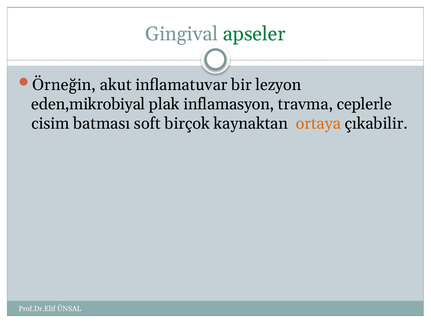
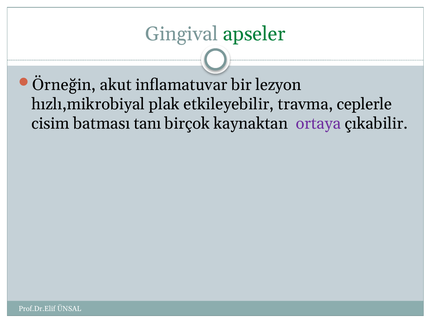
eden,mikrobiyal: eden,mikrobiyal -> hızlı,mikrobiyal (88, 104)
inflamasyon: inflamasyon -> etkileyebilir (229, 104)
soft: soft -> tanı (147, 124)
ortaya colour: orange -> purple (318, 124)
